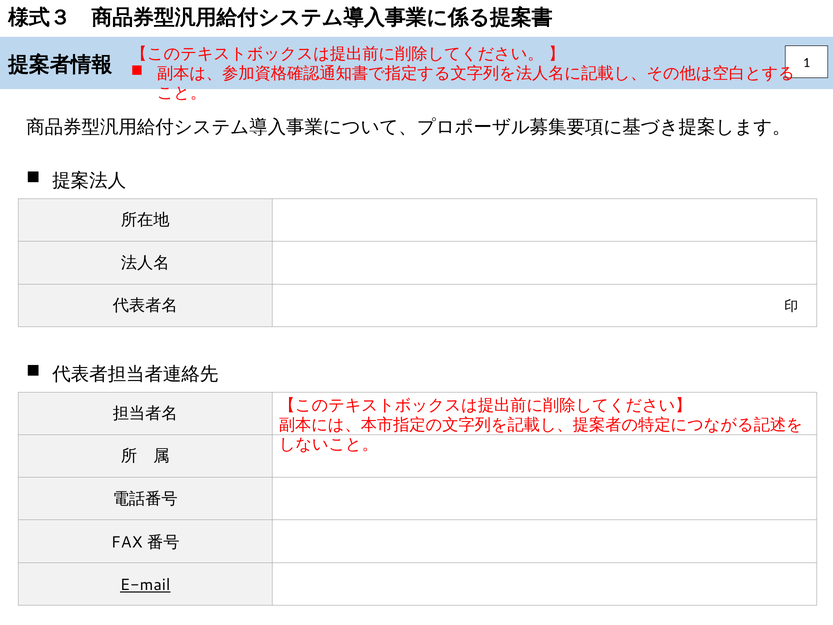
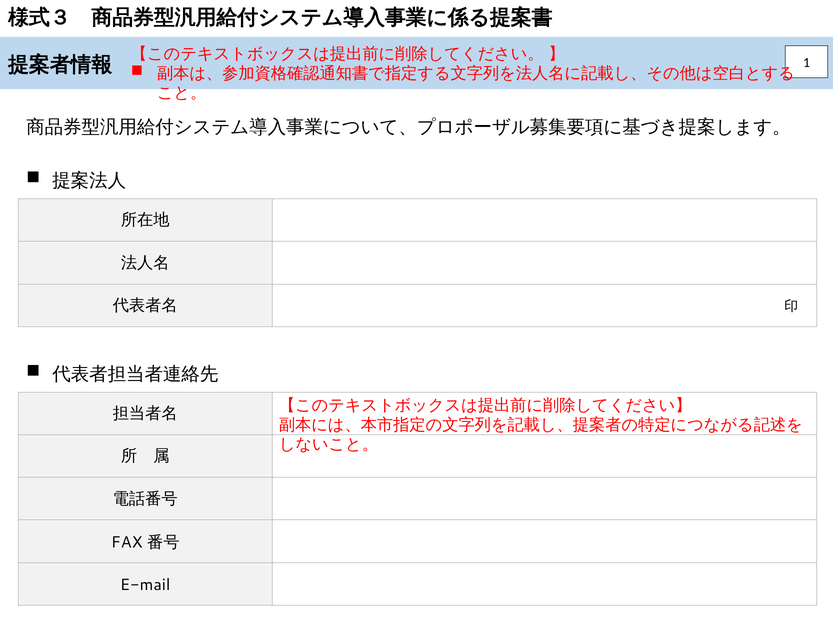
E-mail underline: present -> none (145, 585)
